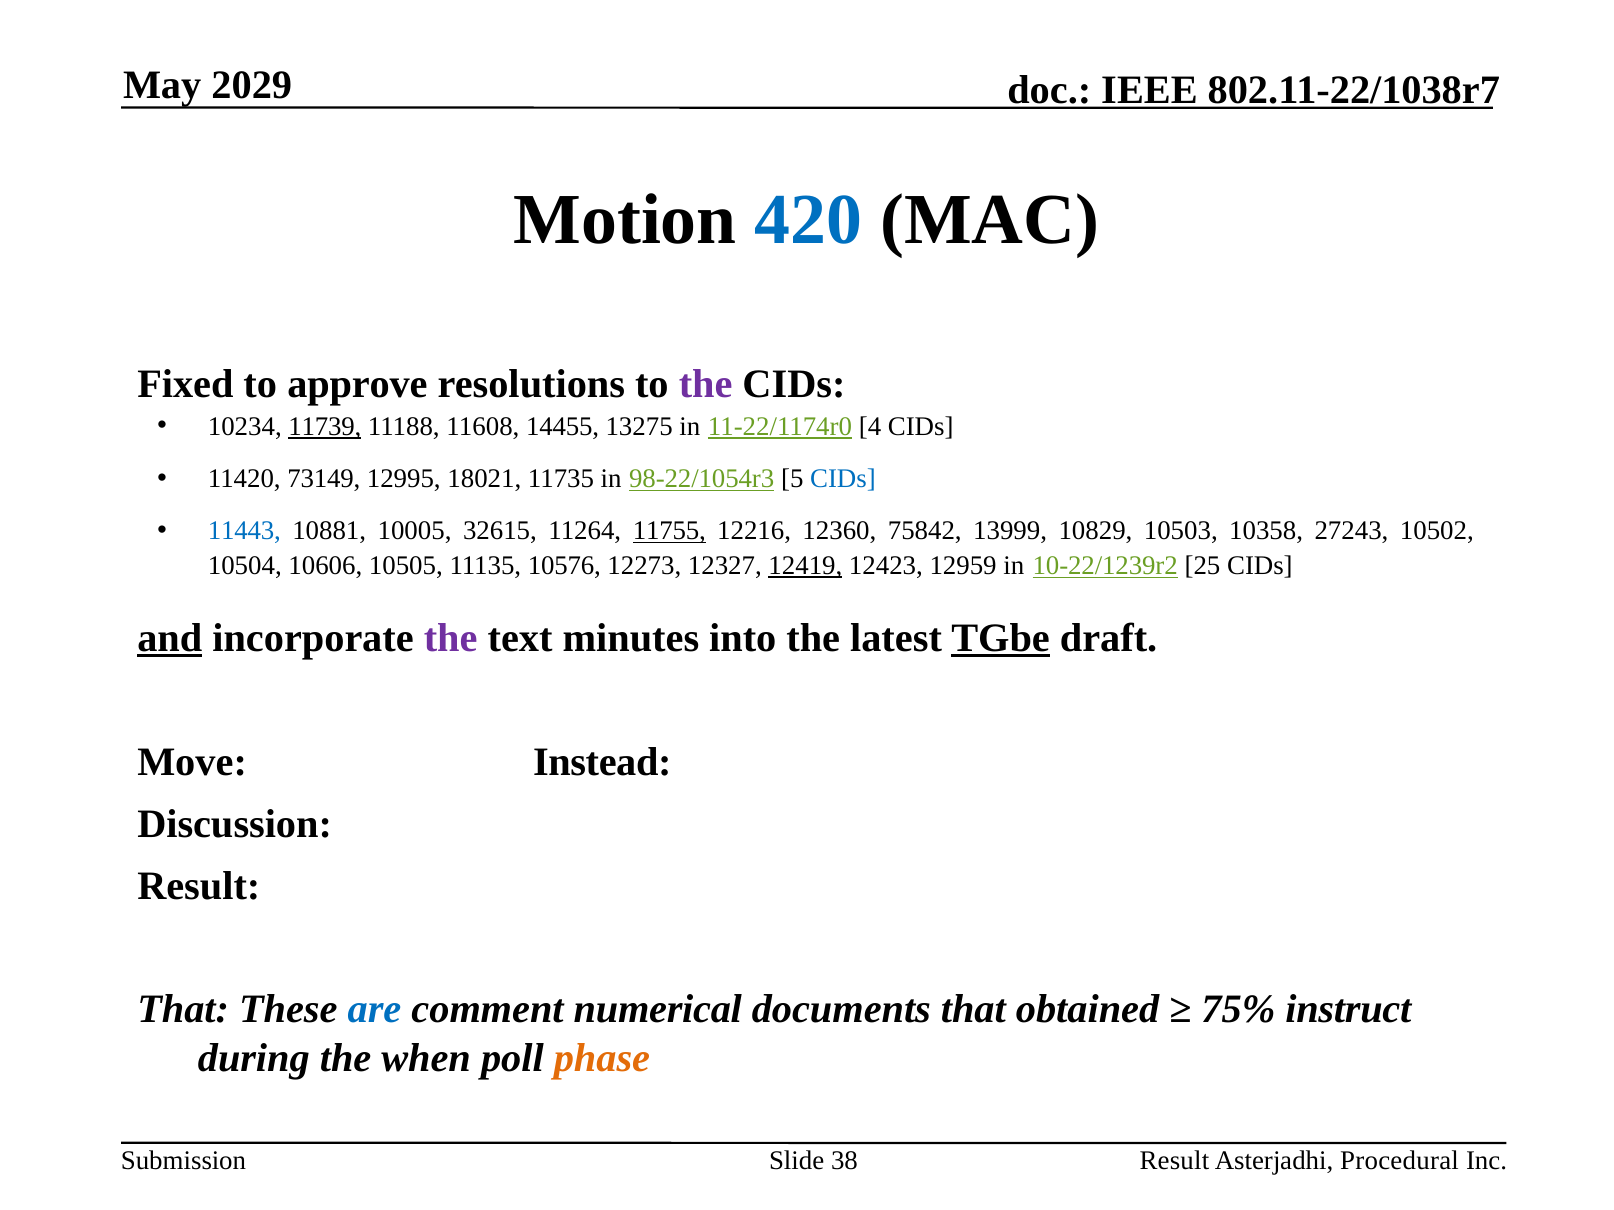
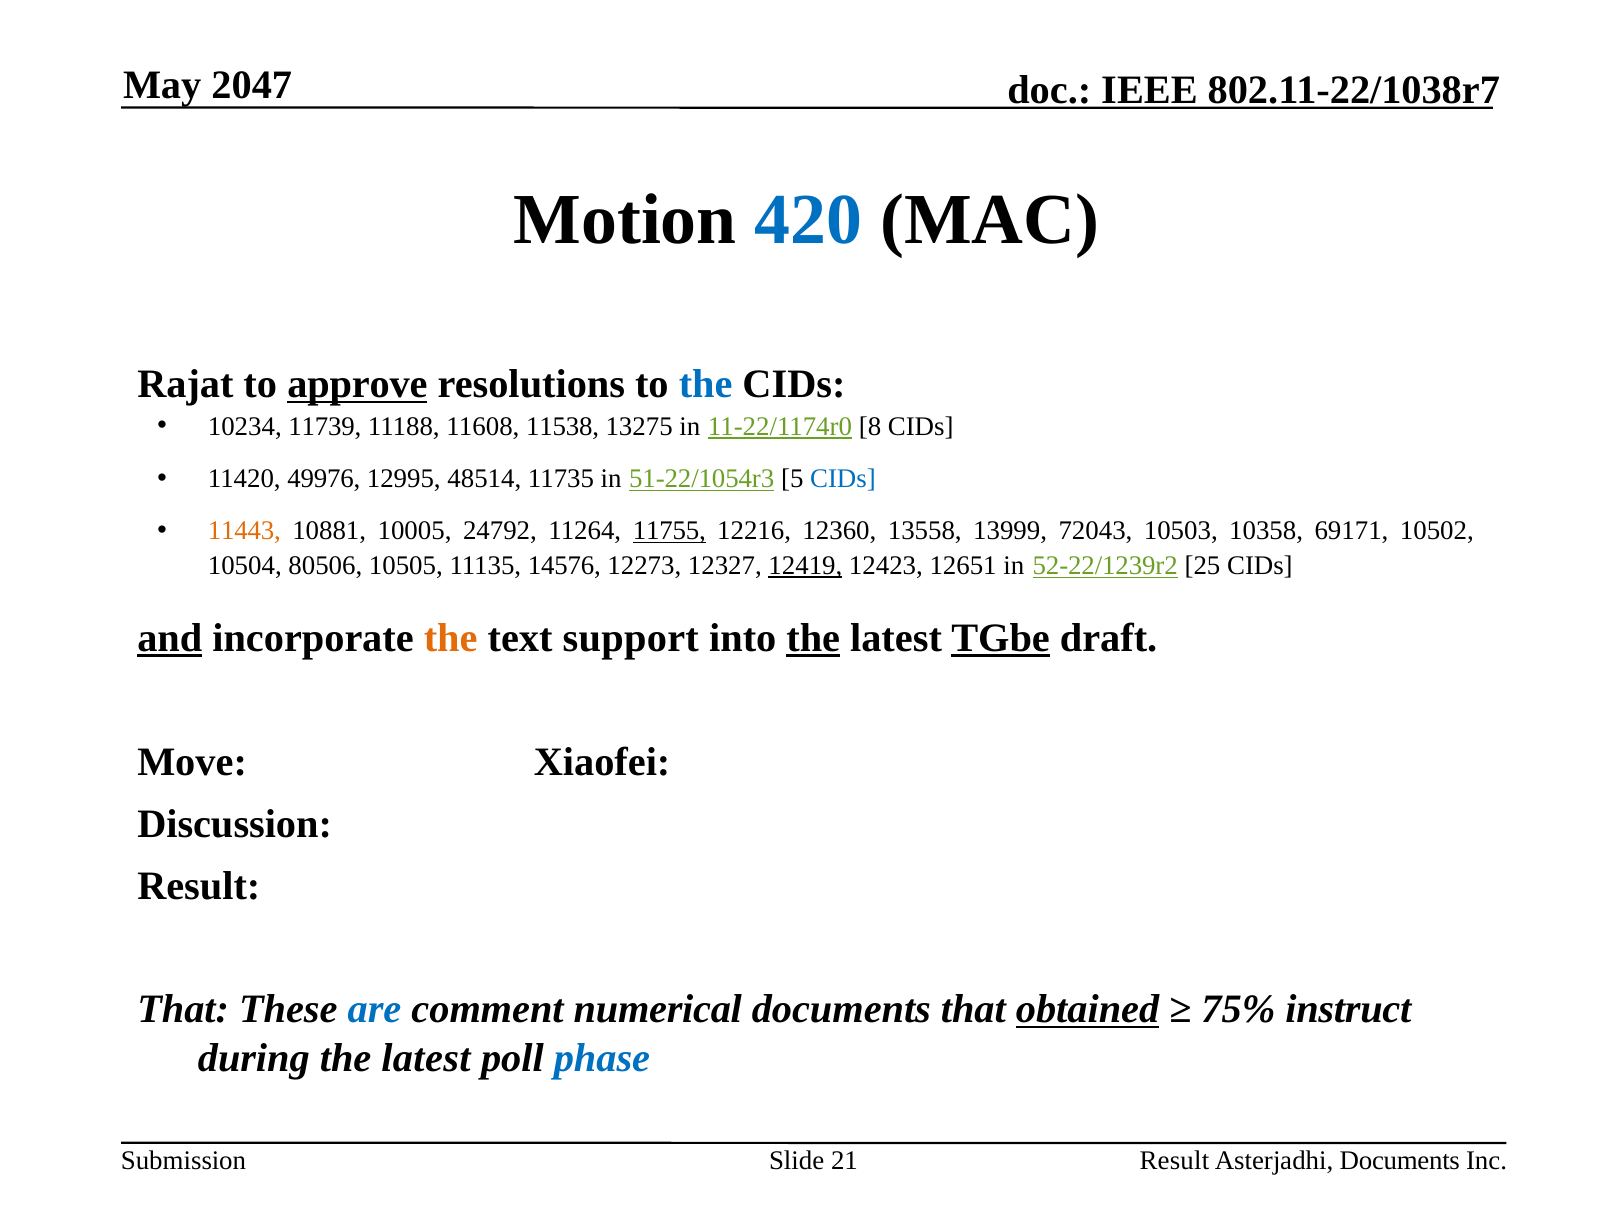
2029: 2029 -> 2047 (252, 86)
Fixed: Fixed -> Rajat (185, 385)
approve underline: none -> present (357, 385)
the colour: purple -> blue (706, 385)
11739 underline: present -> none (325, 426)
14455: 14455 -> 11538 (563, 426)
4: 4 -> 8 (870, 426)
73149: 73149 -> 49976 (324, 479)
18021: 18021 -> 48514 (484, 479)
98-22/1054r3: 98-22/1054r3 -> 51-22/1054r3 (702, 479)
11443 colour: blue -> orange (244, 531)
32615: 32615 -> 24792 (500, 531)
75842: 75842 -> 13558 (925, 531)
10829: 10829 -> 72043 (1095, 531)
27243: 27243 -> 69171 (1351, 531)
10606: 10606 -> 80506 (325, 566)
10576: 10576 -> 14576 (564, 566)
12959: 12959 -> 12651 (963, 566)
10-22/1239r2: 10-22/1239r2 -> 52-22/1239r2 (1105, 566)
the colour: purple -> orange (451, 639)
minutes: minutes -> support (631, 639)
the underline: none -> present (813, 639)
Instead: Instead -> Xiaofei (602, 762)
obtained underline: none -> present (1088, 1010)
during the when: when -> latest (426, 1058)
phase colour: orange -> blue (602, 1058)
38: 38 -> 21 (844, 1161)
Asterjadhi Procedural: Procedural -> Documents (1400, 1161)
